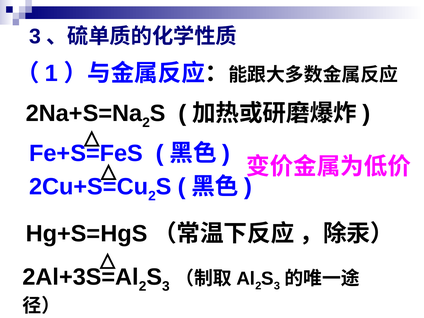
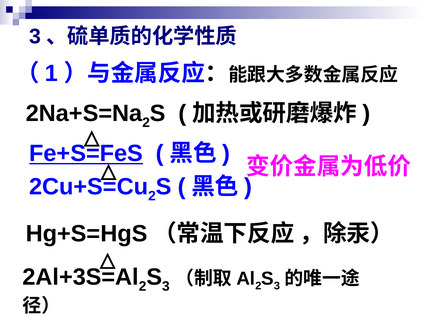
Fe+S=FeS underline: none -> present (86, 153)
